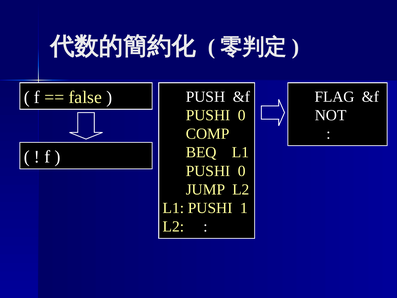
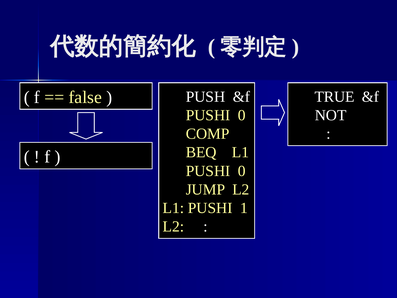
FLAG: FLAG -> TRUE (335, 97)
